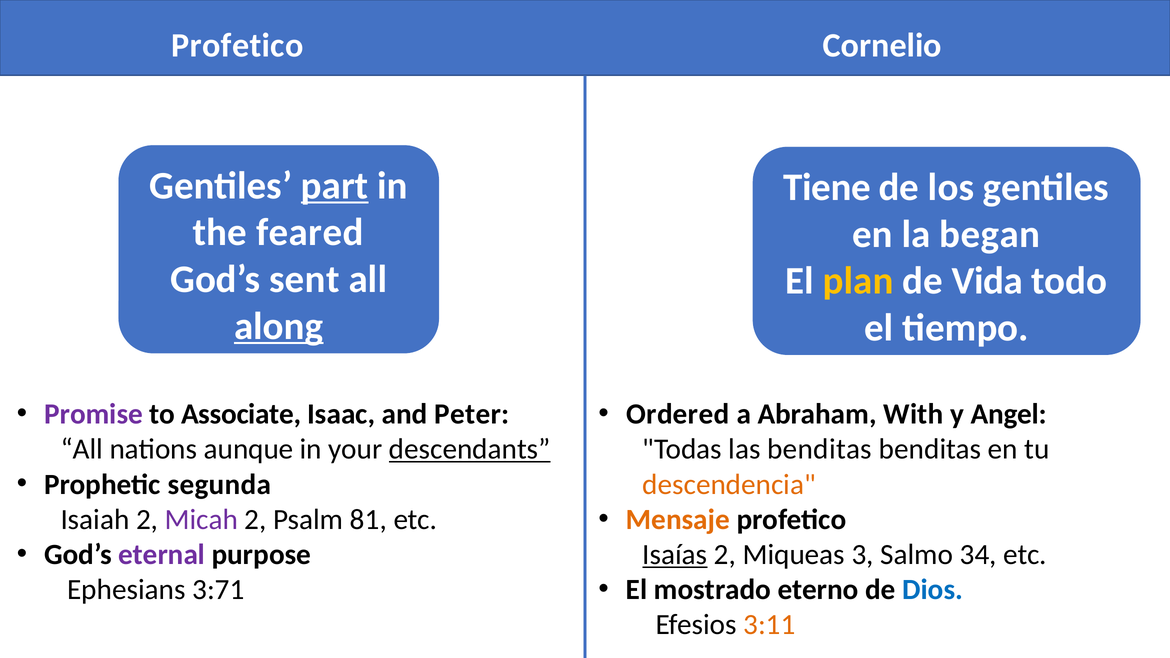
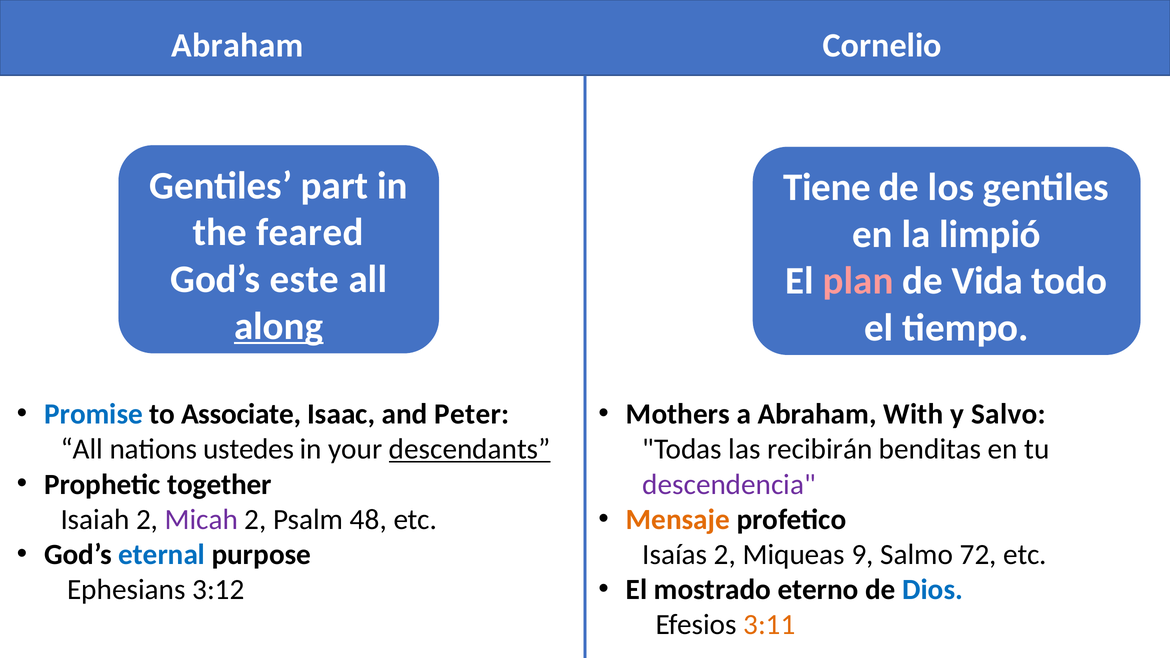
Profetico: Profetico -> Abraham (237, 45)
part underline: present -> none (335, 186)
began: began -> limpió (990, 234)
sent: sent -> este (304, 279)
plan colour: yellow -> pink (858, 281)
Promise colour: purple -> blue (94, 414)
Ordered: Ordered -> Mothers (678, 414)
Angel: Angel -> Salvo (1009, 414)
aunque: aunque -> ustedes (249, 449)
las benditas: benditas -> recibirán (820, 449)
segunda: segunda -> together (220, 484)
descendencia colour: orange -> purple (729, 484)
81: 81 -> 48 (368, 520)
eternal colour: purple -> blue (162, 555)
Isaías underline: present -> none (675, 555)
3: 3 -> 9 (863, 555)
34: 34 -> 72 (978, 555)
3:71: 3:71 -> 3:12 (218, 590)
